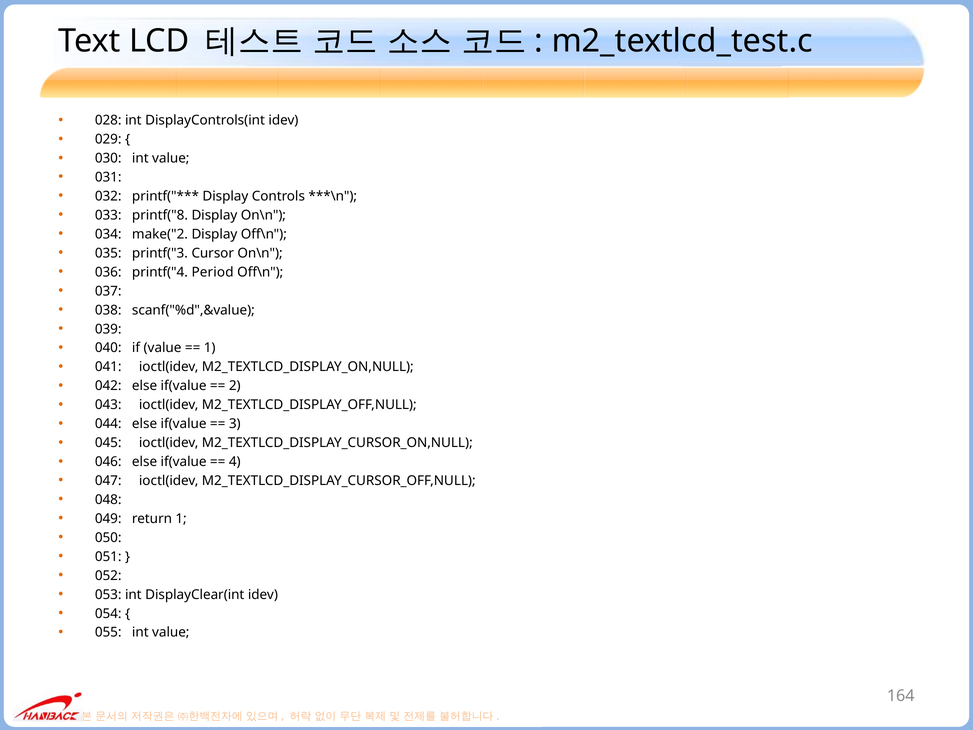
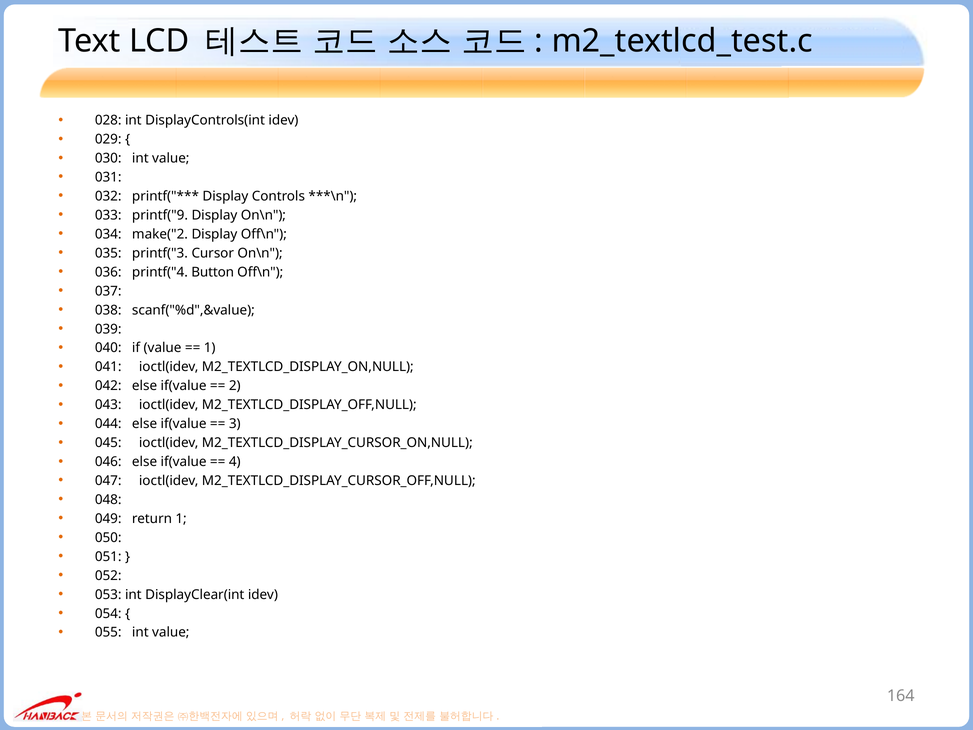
printf("8: printf("8 -> printf("9 (160, 215)
Period: Period -> Button (213, 272)
